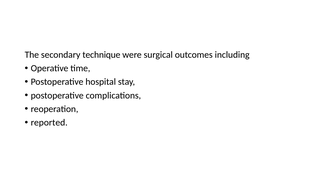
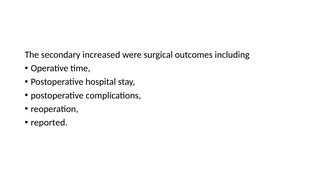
technique: technique -> increased (101, 55)
